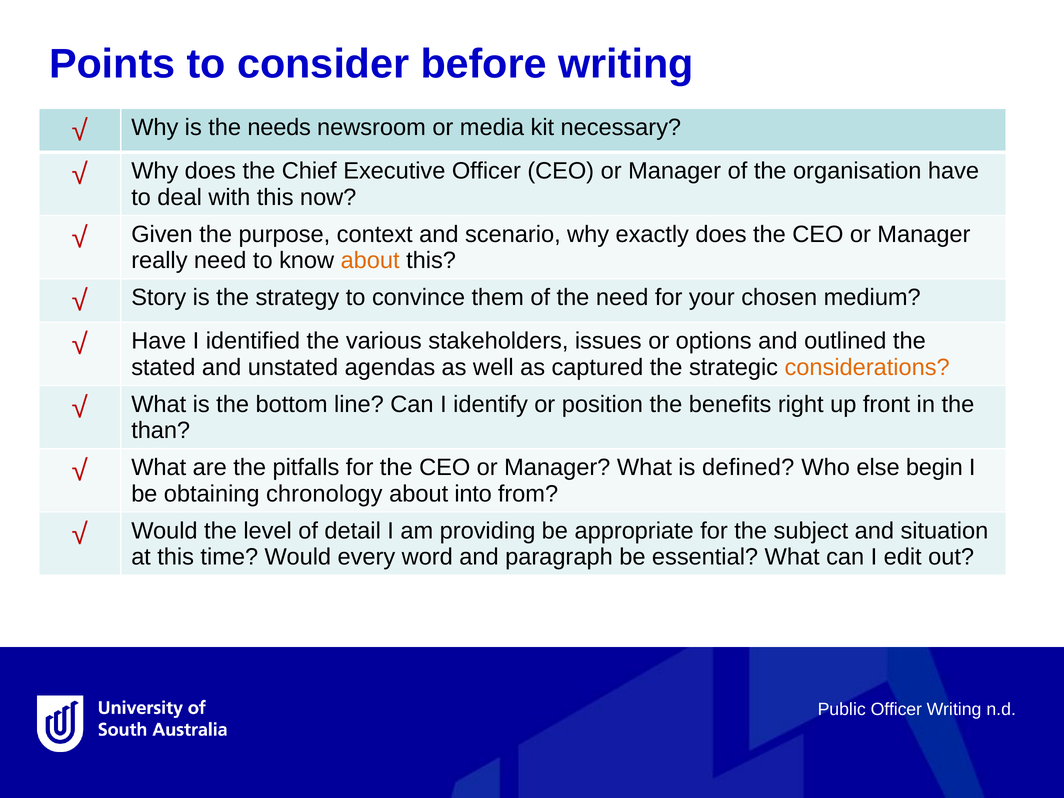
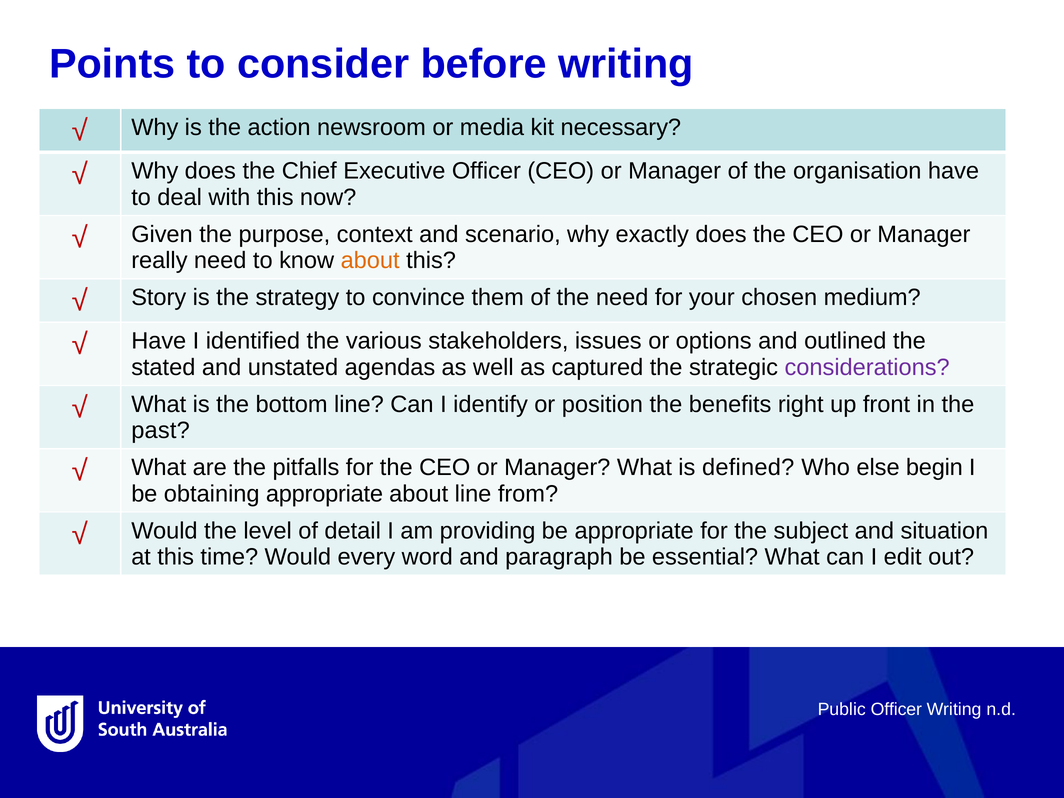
needs: needs -> action (279, 127)
considerations colour: orange -> purple (867, 367)
than: than -> past (161, 431)
obtaining chronology: chronology -> appropriate (324, 494)
about into: into -> line (473, 494)
